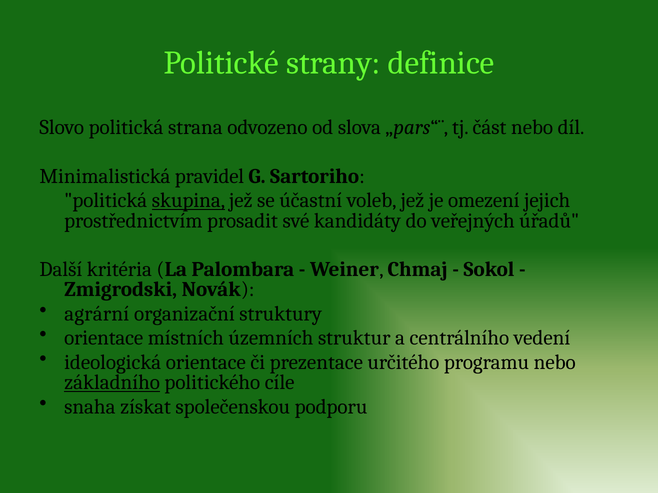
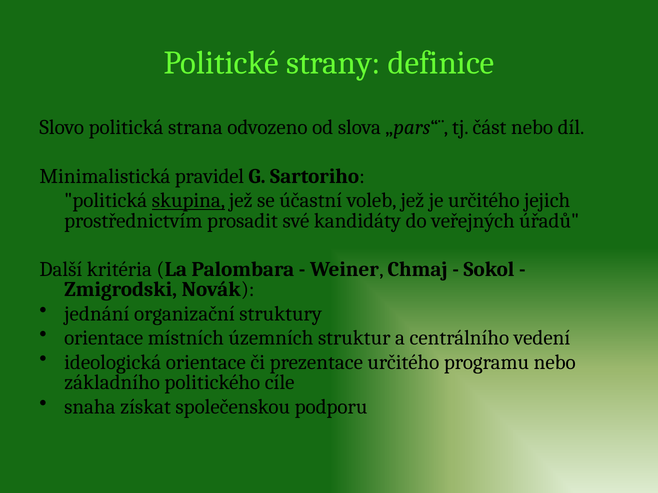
je omezení: omezení -> určitého (484, 201)
agrární: agrární -> jednání (97, 314)
základního underline: present -> none (112, 383)
